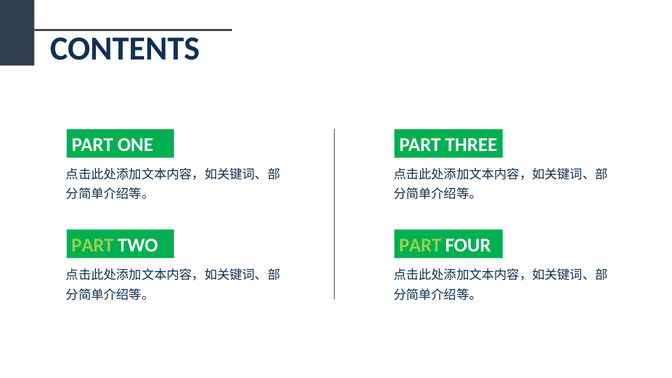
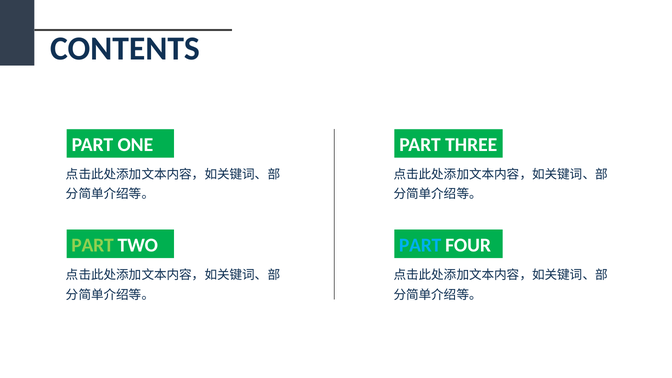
PART colour: light green -> light blue (420, 245)
